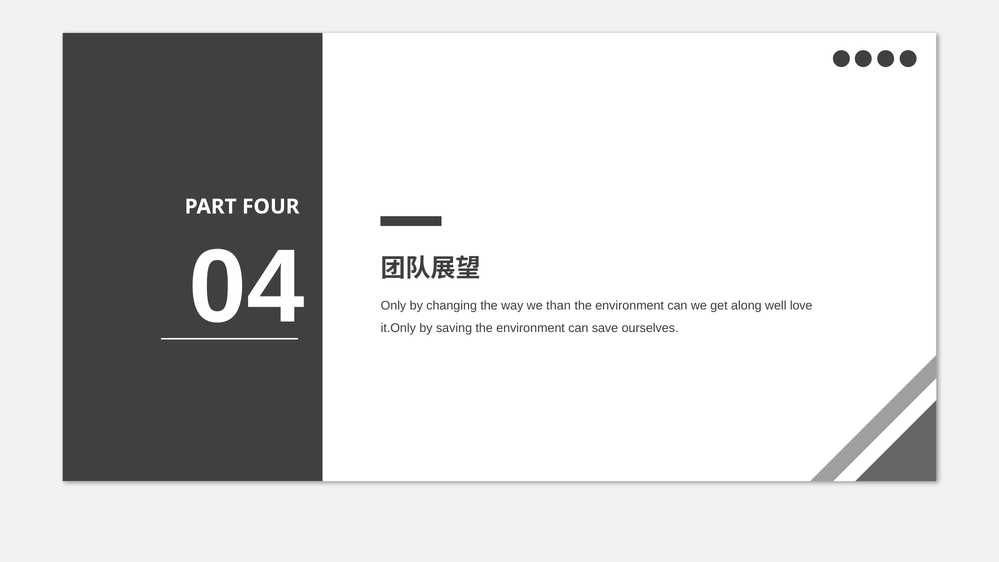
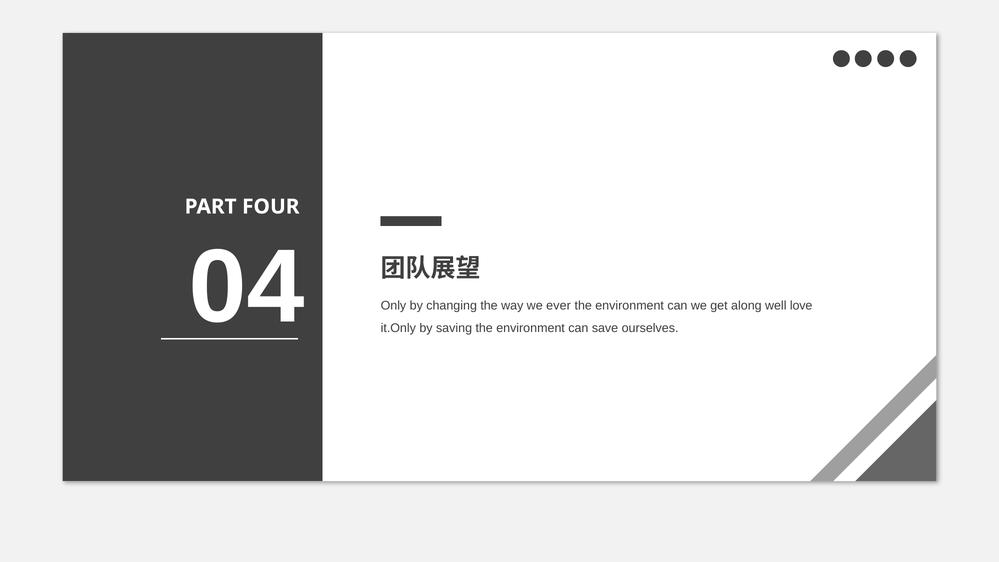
than: than -> ever (559, 306)
